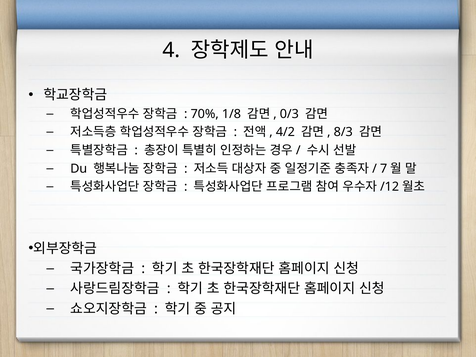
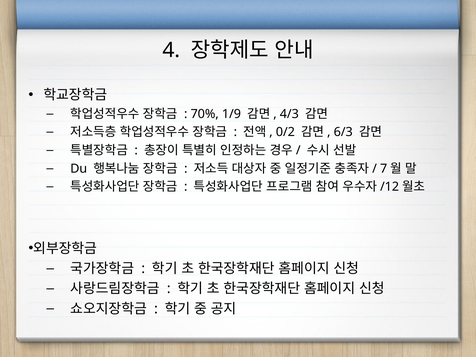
1/8: 1/8 -> 1/9 (231, 114)
0/3: 0/3 -> 4/3 (289, 114)
4/2: 4/2 -> 0/2 (285, 132)
8/3: 8/3 -> 6/3 (343, 132)
